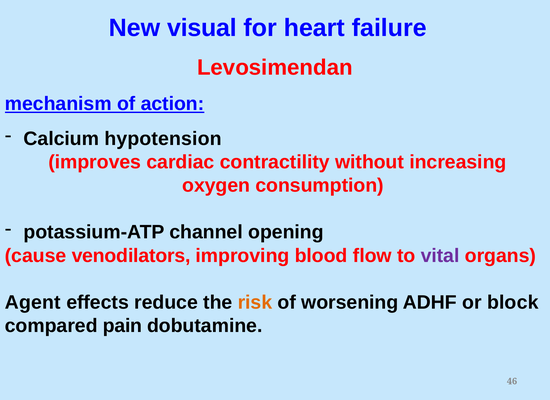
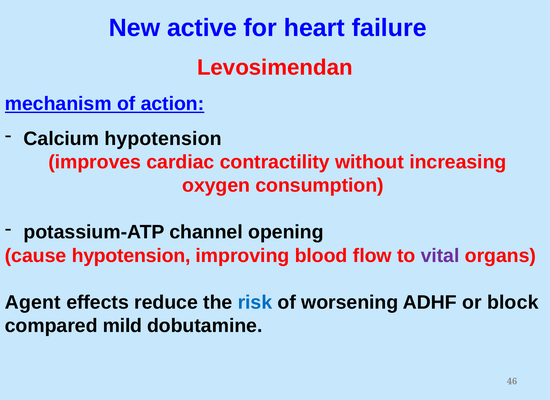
visual: visual -> active (202, 28)
cause venodilators: venodilators -> hypotension (131, 256)
risk colour: orange -> blue (255, 302)
pain: pain -> mild (122, 326)
